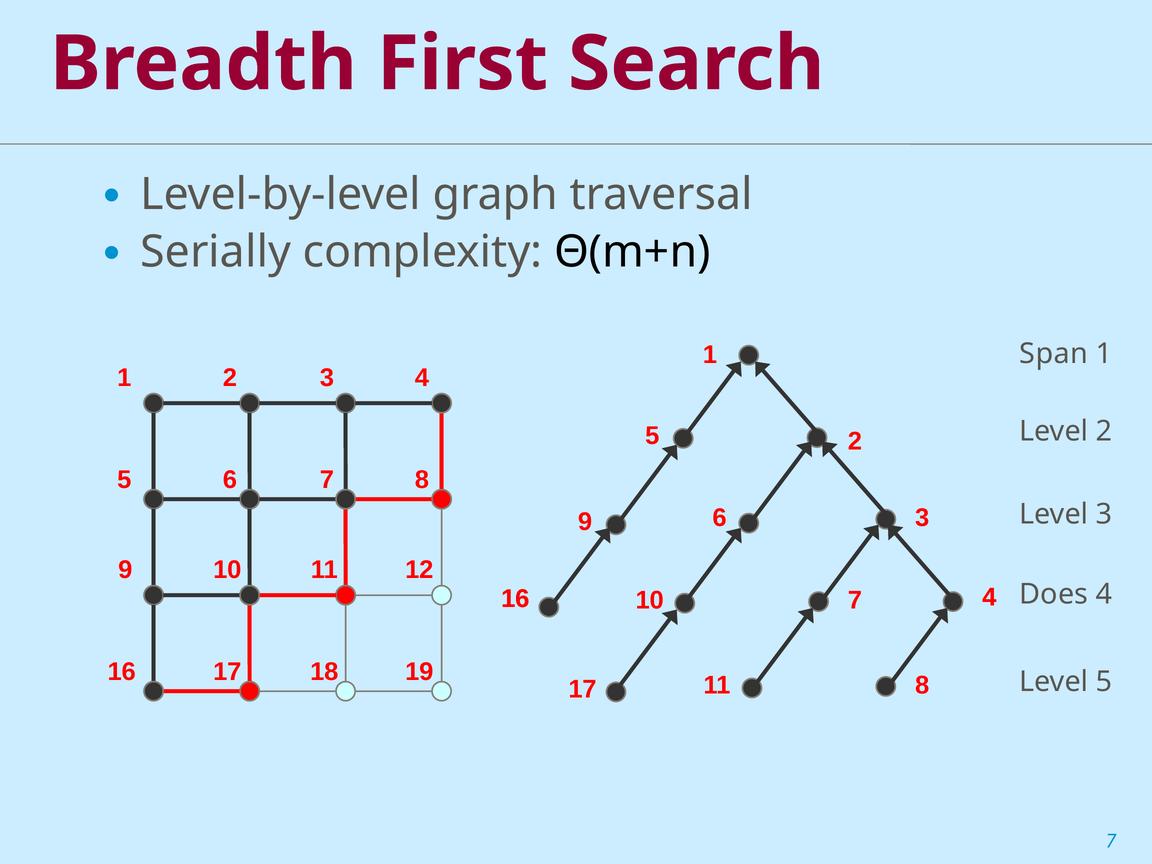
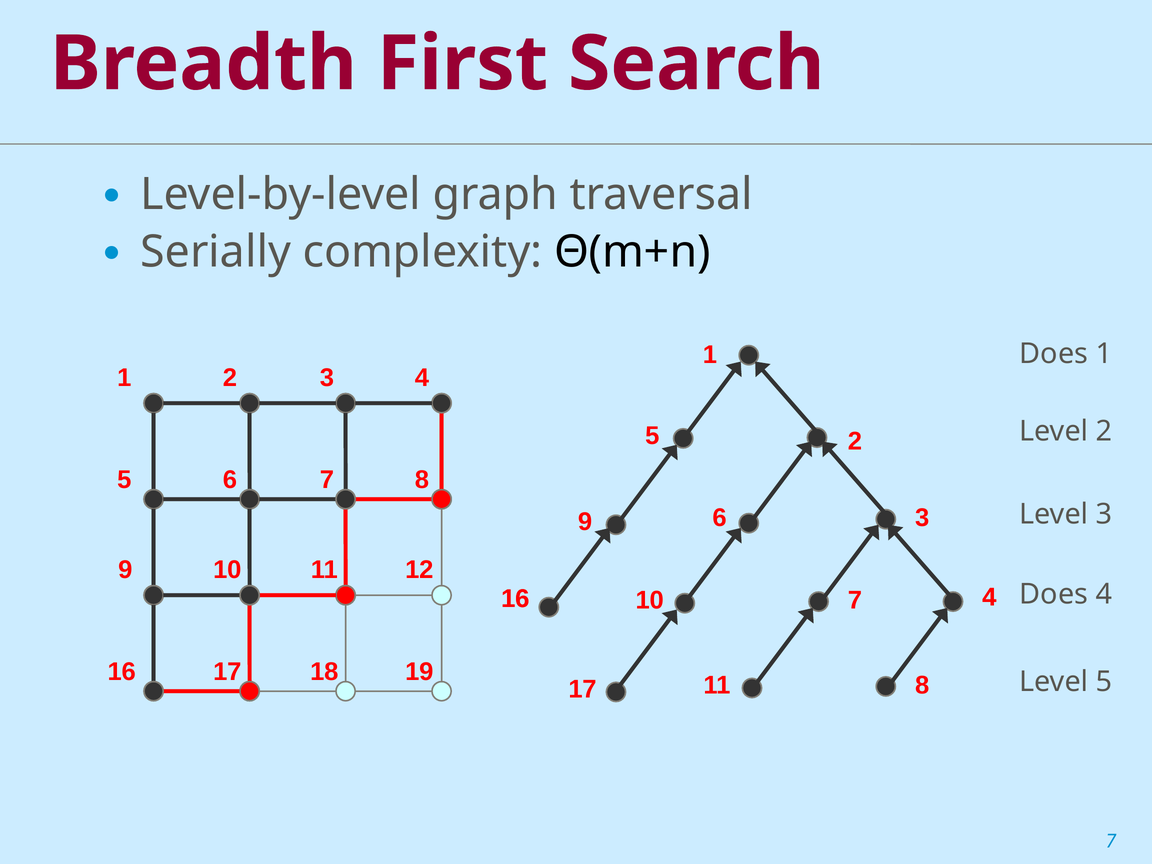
Span: Span -> Does (1054, 354)
